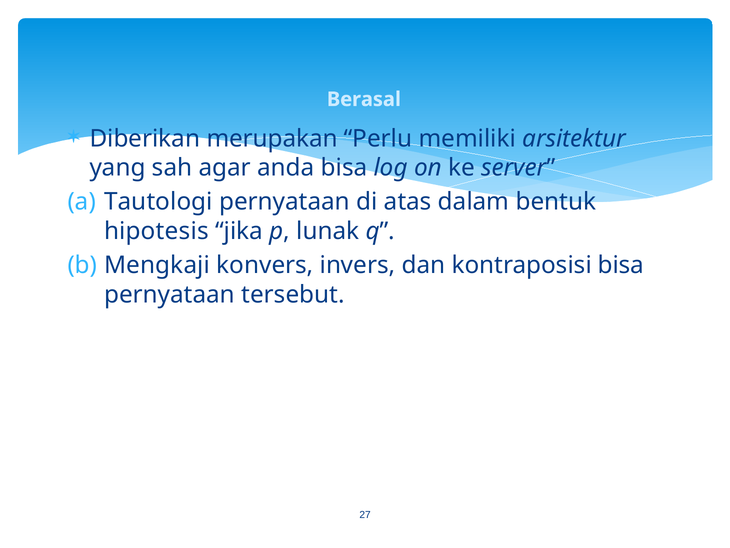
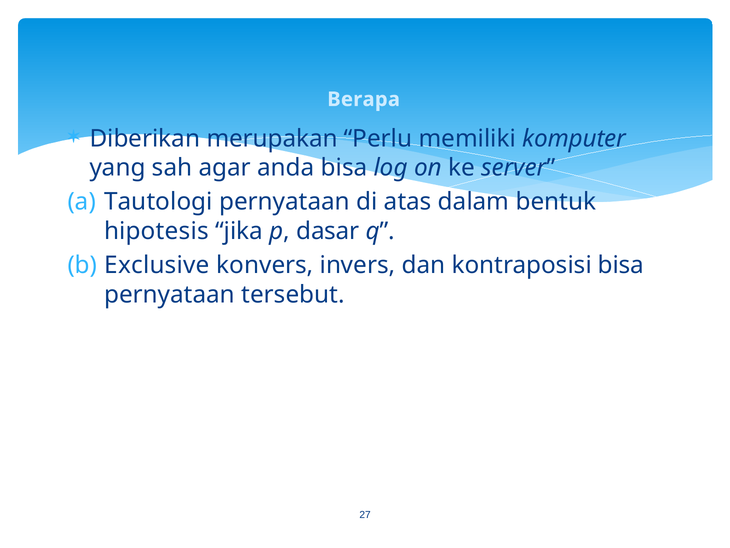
Berasal: Berasal -> Berapa (364, 99)
arsitektur: arsitektur -> komputer (574, 138)
lunak: lunak -> dasar (328, 231)
Mengkaji: Mengkaji -> Exclusive (157, 265)
